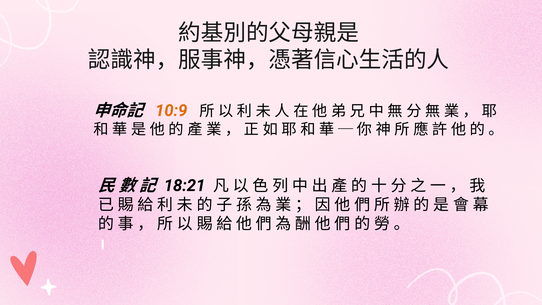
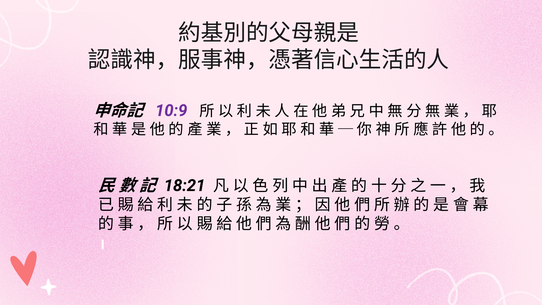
10:9 colour: orange -> purple (171, 111)
